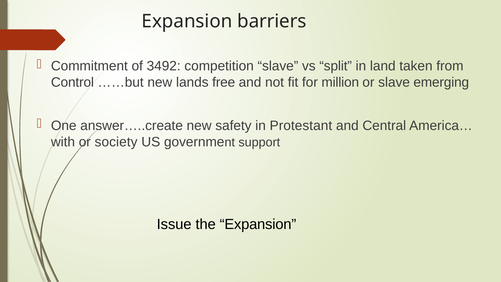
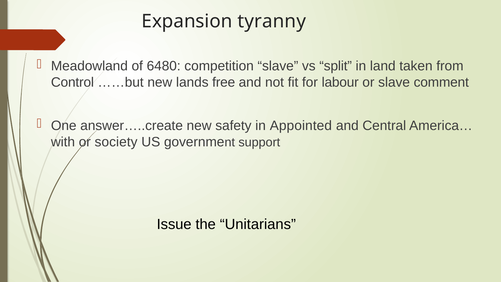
barriers: barriers -> tyranny (272, 21)
Commitment: Commitment -> Meadowland (89, 66)
3492: 3492 -> 6480 (164, 66)
million: million -> labour (340, 82)
emerging: emerging -> comment (441, 82)
Protestant: Protestant -> Appointed (301, 125)
the Expansion: Expansion -> Unitarians (258, 224)
